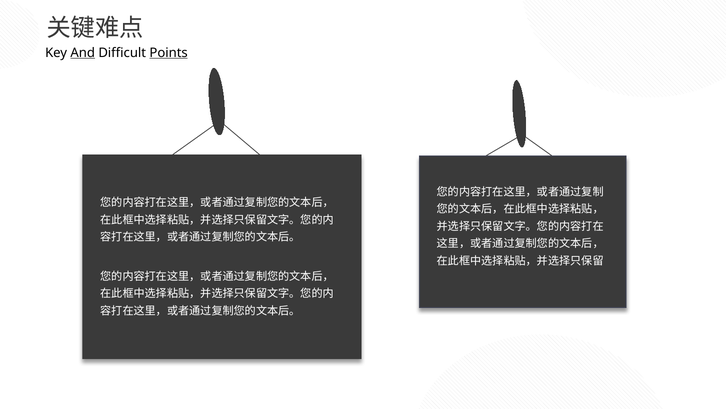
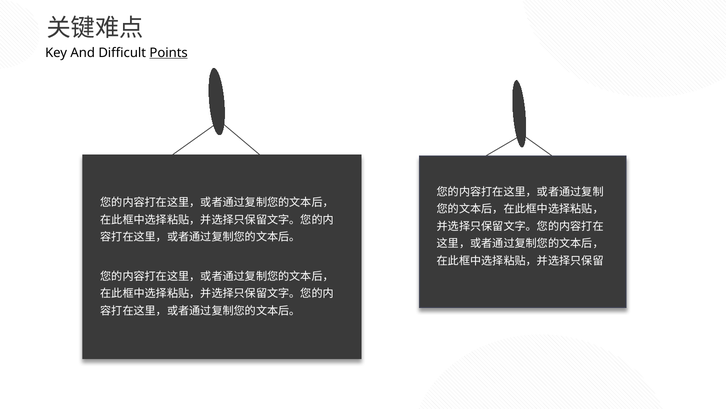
And underline: present -> none (83, 53)
